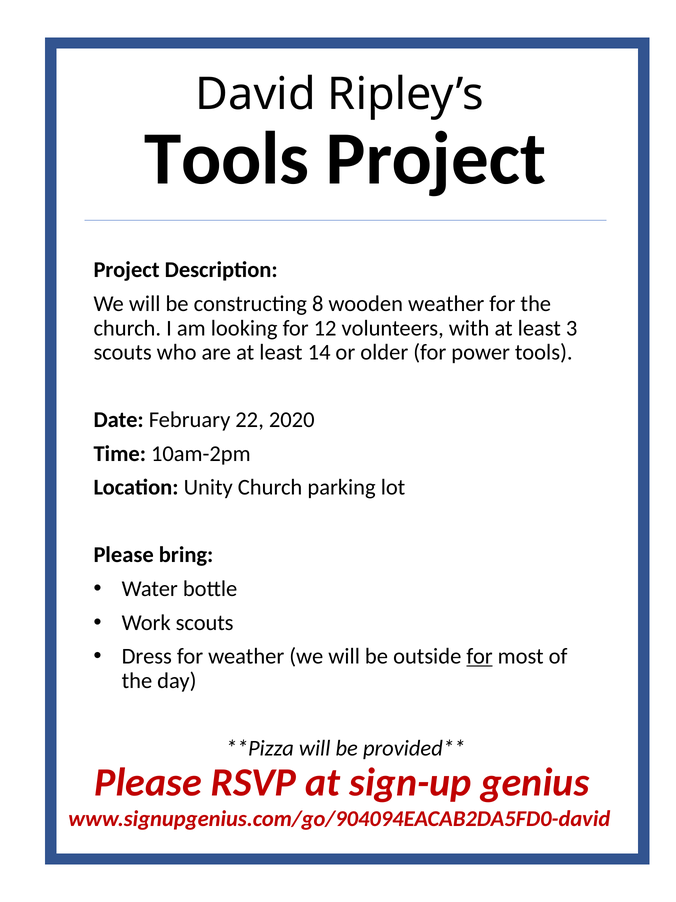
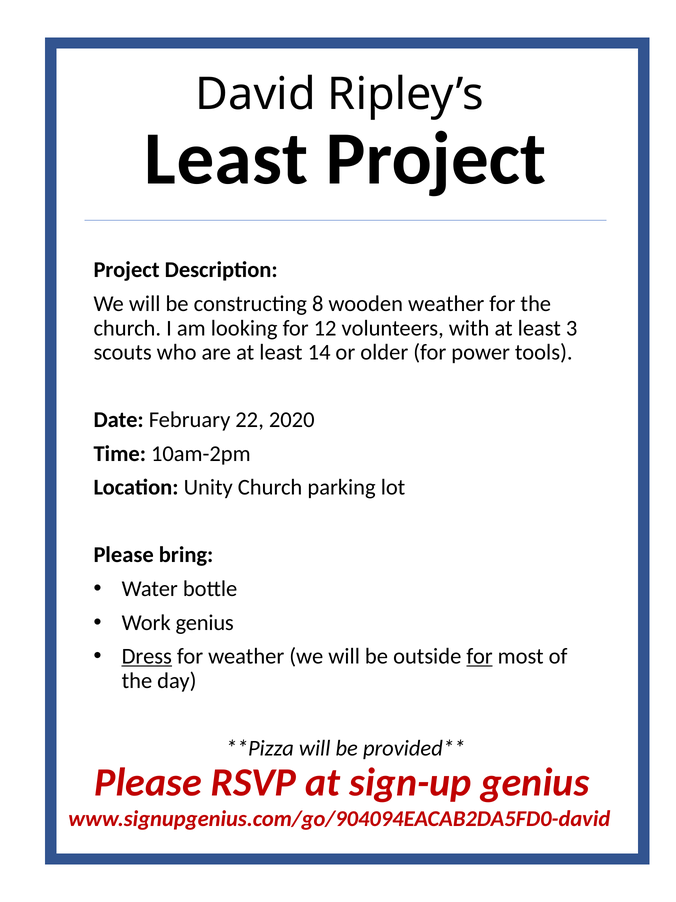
Tools: Tools -> Least (226, 159)
Work scouts: scouts -> genius (205, 622)
Dress underline: none -> present (147, 656)
